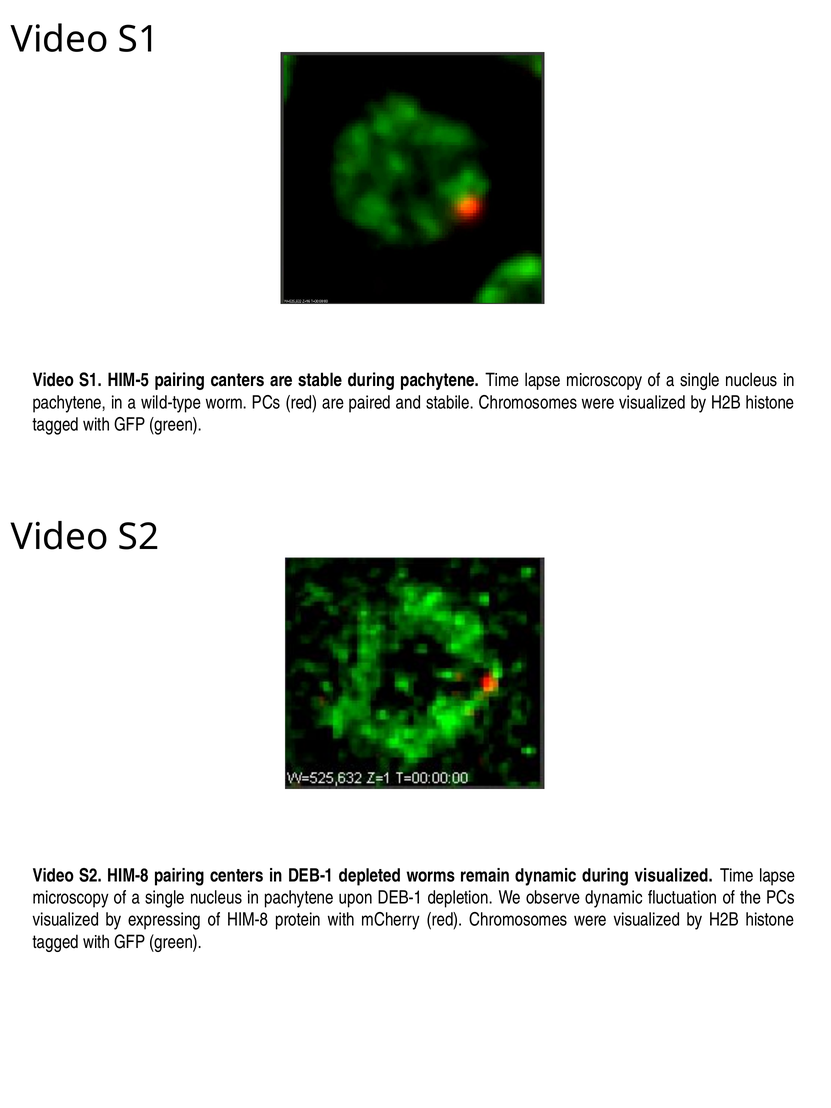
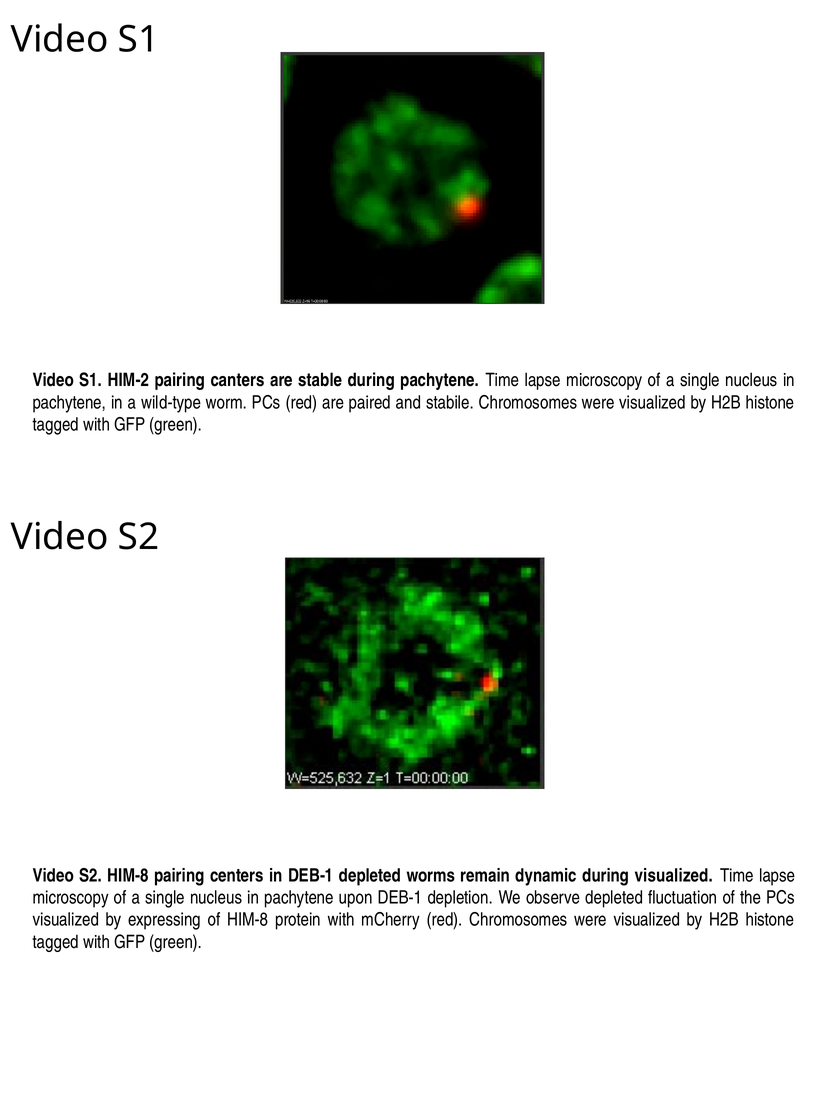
HIM-5: HIM-5 -> HIM-2 (128, 380)
observe dynamic: dynamic -> depleted (614, 898)
